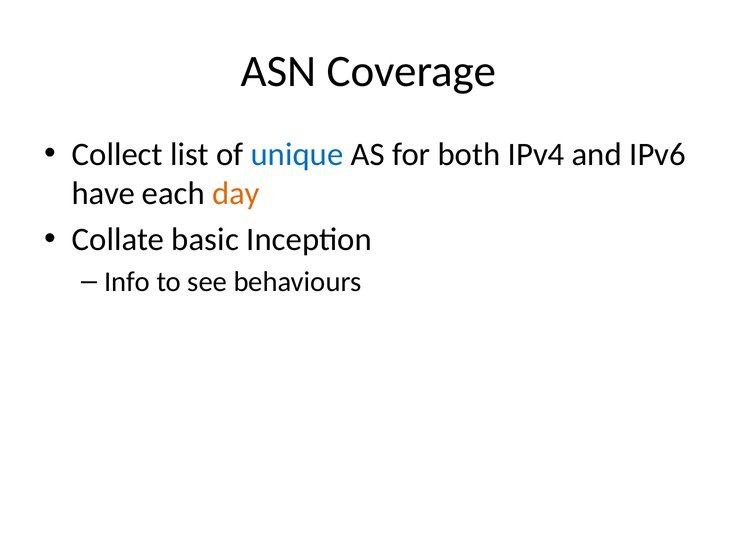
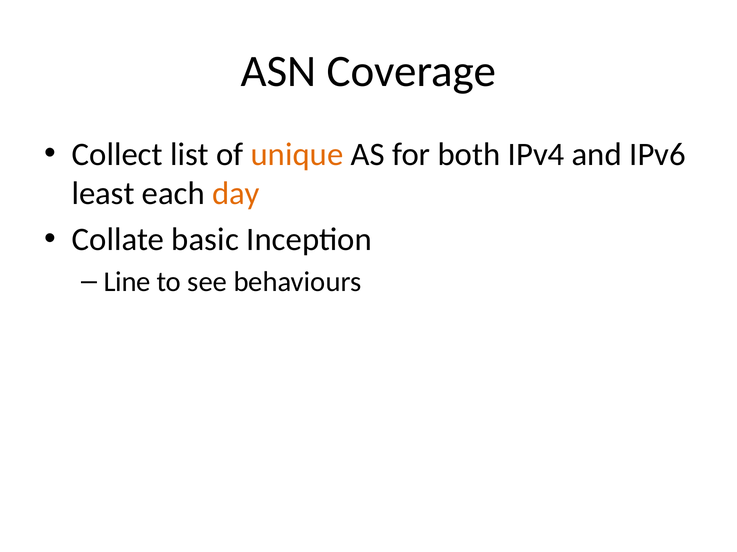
unique colour: blue -> orange (297, 155)
have: have -> least (103, 194)
Info: Info -> Line (127, 282)
